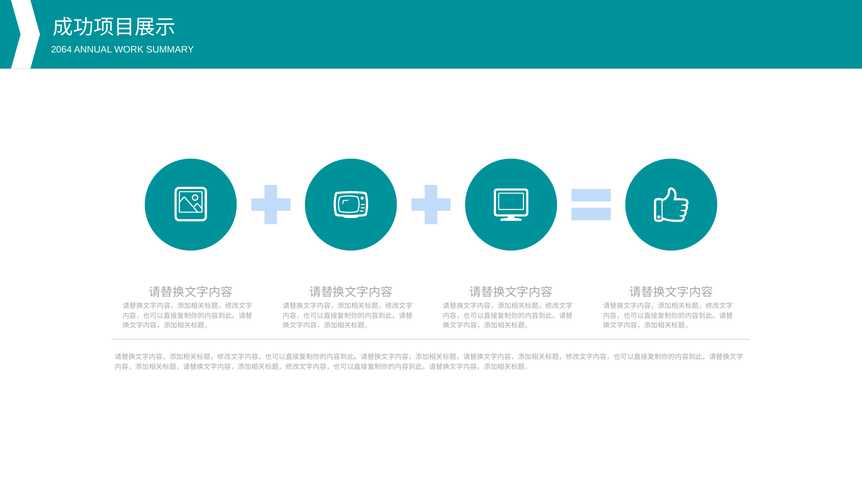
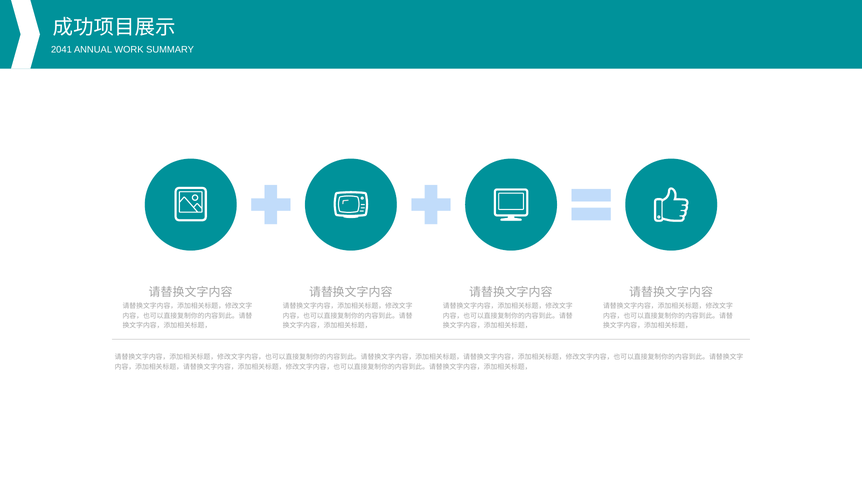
2064: 2064 -> 2041 (61, 50)
